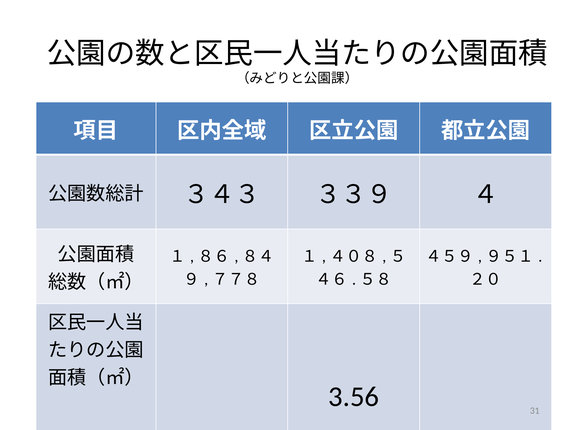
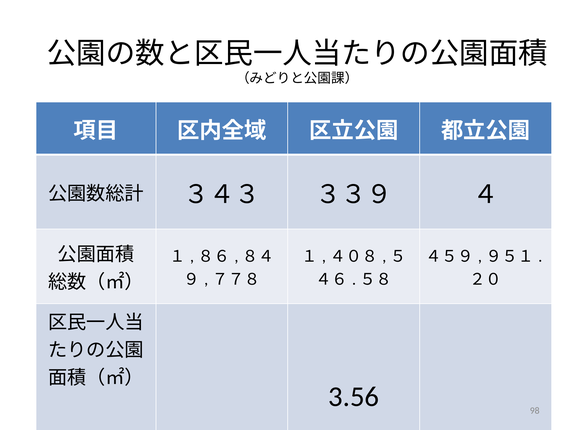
31: 31 -> 98 (535, 411)
